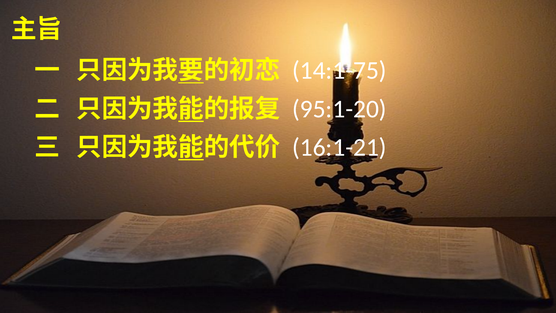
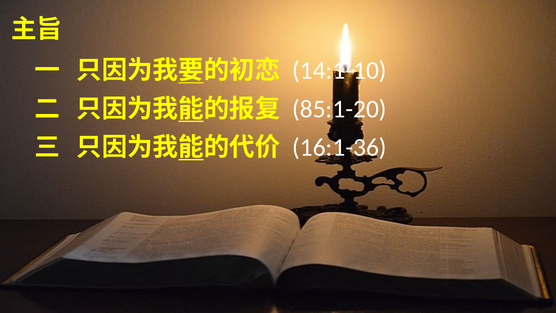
14:1-75: 14:1-75 -> 14:1-10 (339, 71)
95:1-20: 95:1-20 -> 85:1-20 (339, 109)
16:1-21: 16:1-21 -> 16:1-36 (339, 147)
